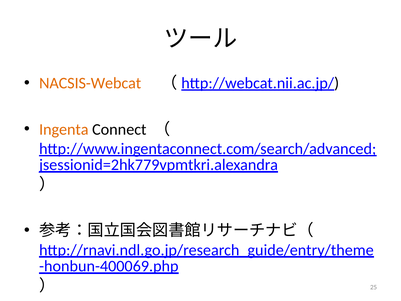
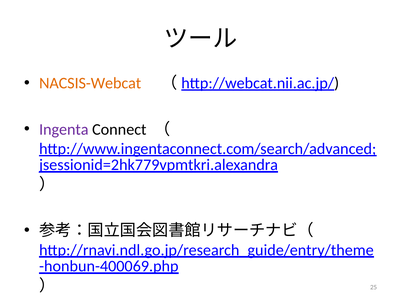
Ingenta colour: orange -> purple (64, 129)
